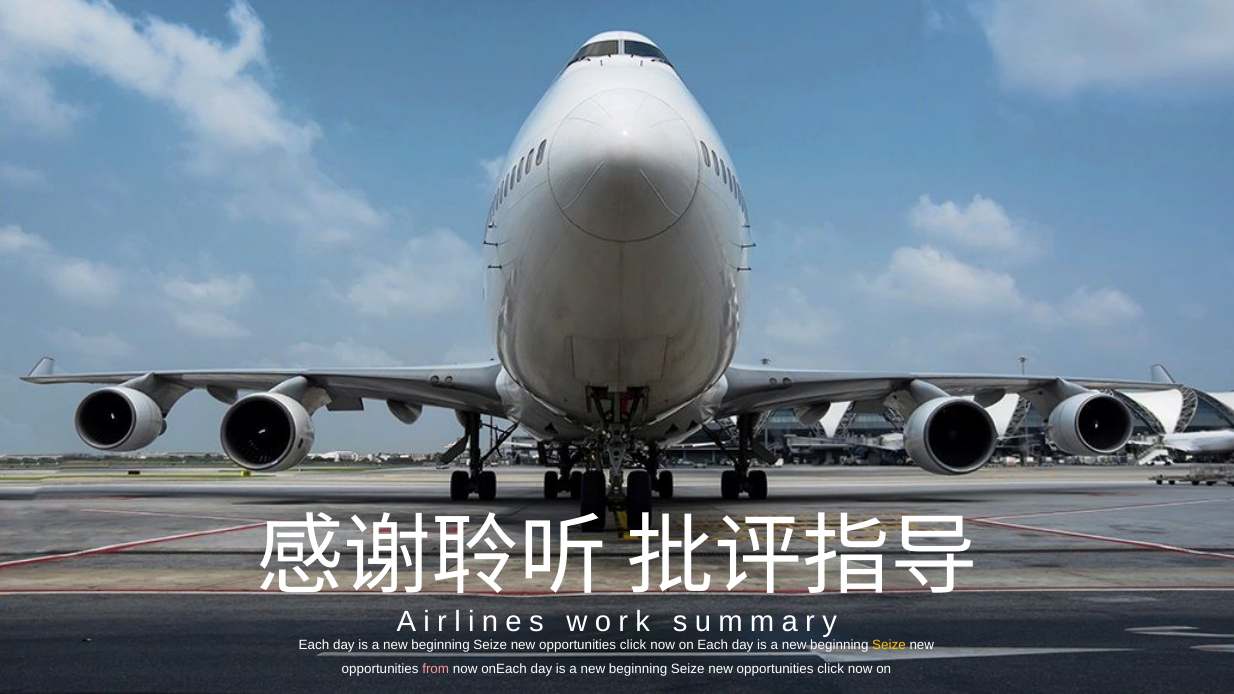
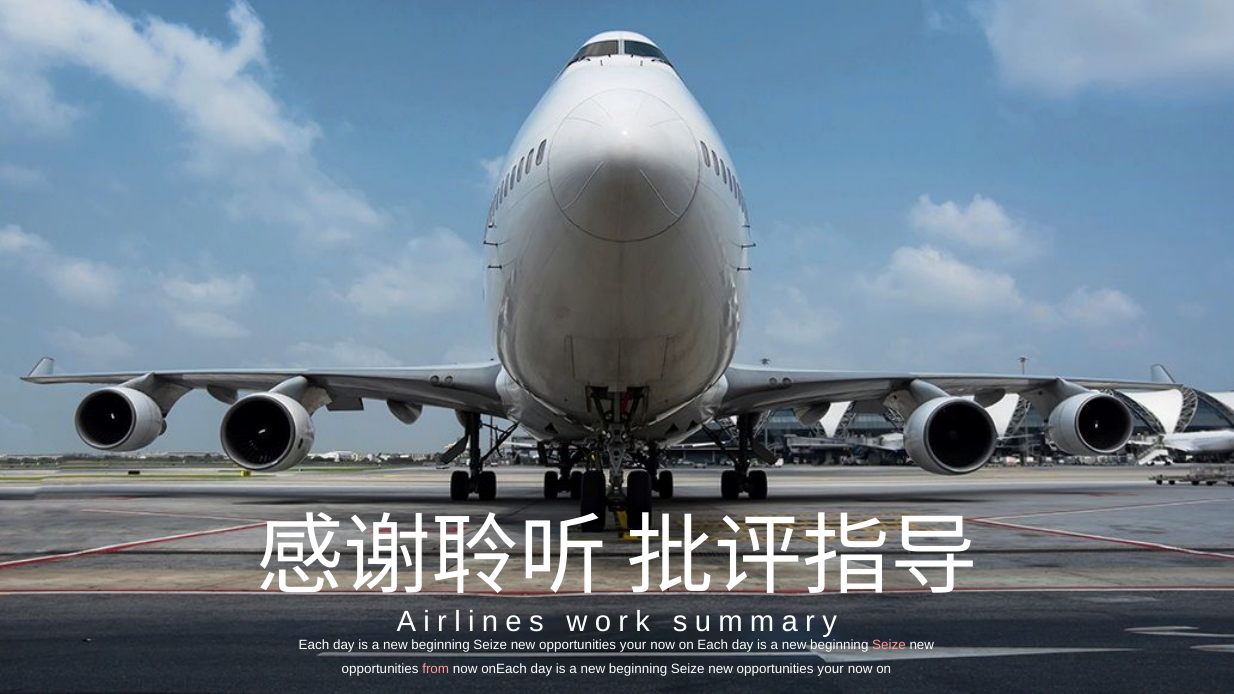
click: click -> your (633, 645)
Seize colour: yellow -> pink (889, 645)
click: click -> your (831, 669)
